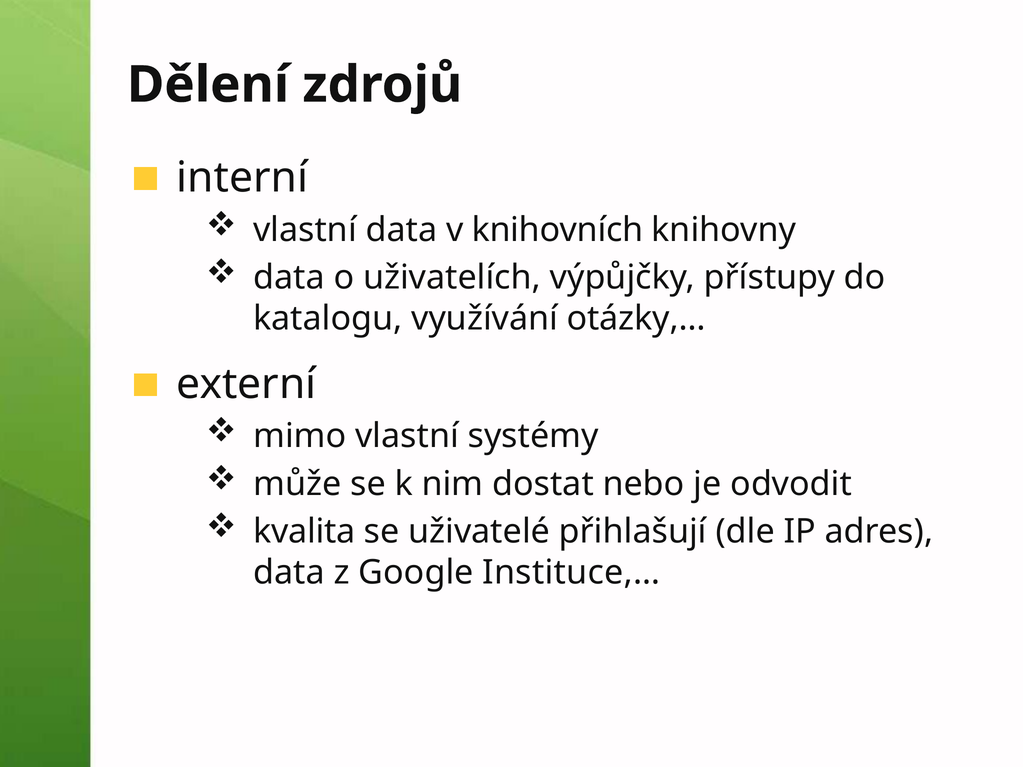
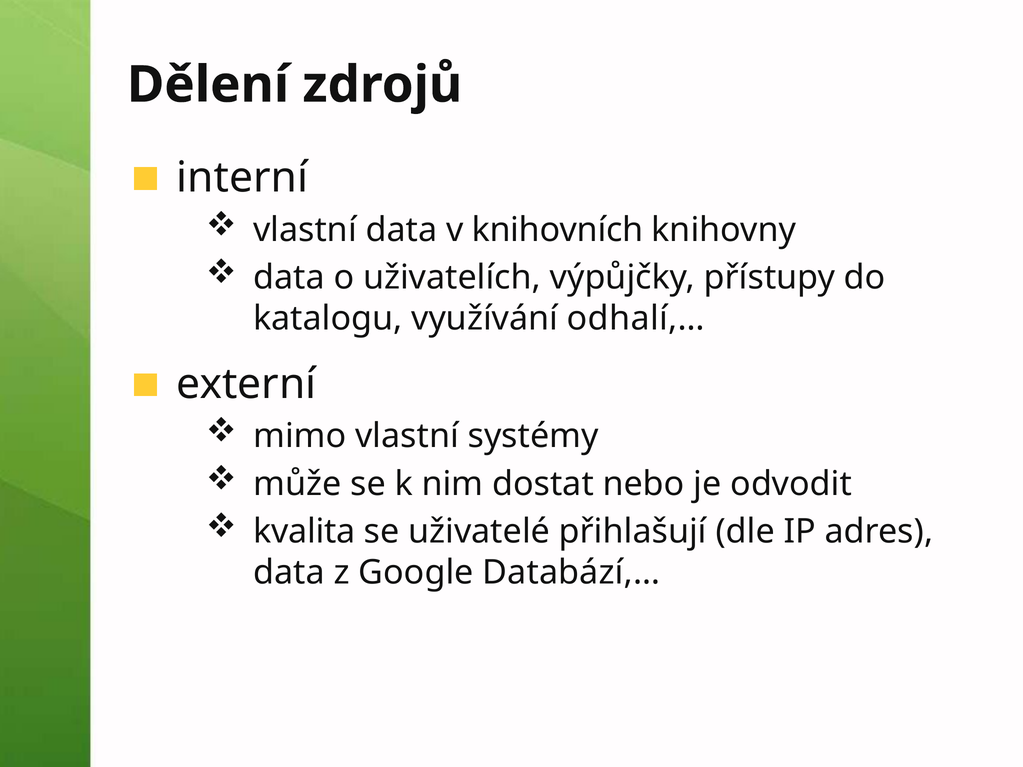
otázky,…: otázky,… -> odhalí,… (636, 319)
Instituce,…: Instituce,… -> Databází,… (571, 573)
